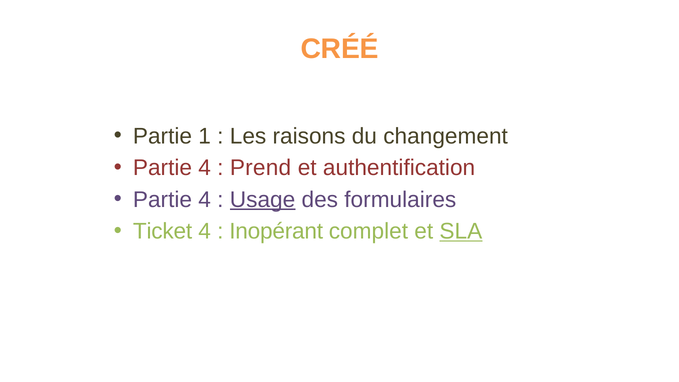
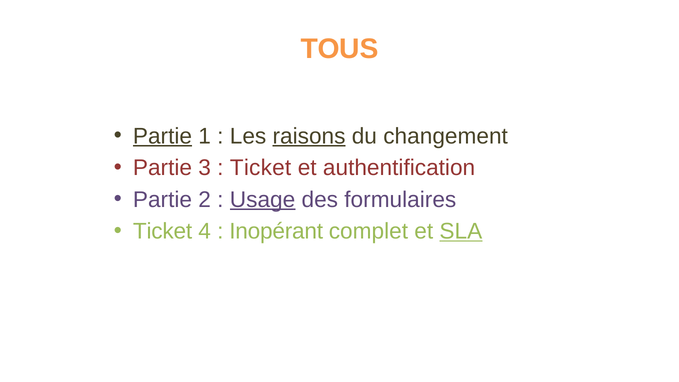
CRÉÉ: CRÉÉ -> TOUS (340, 49)
Partie underline: none -> present (162, 136)
raisons underline: none -> present (309, 136)
4: 4 -> 3 (205, 168)
Prend: Prend -> Ticket (261, 168)
4: 4 -> 2 (205, 199)
